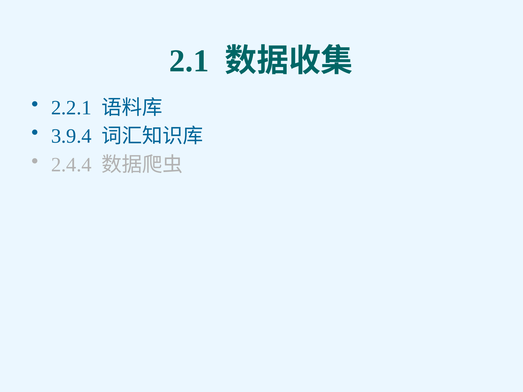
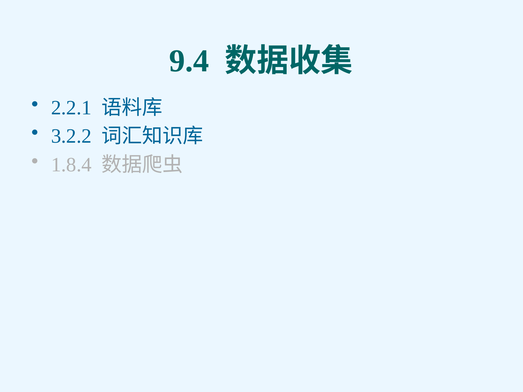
2.1: 2.1 -> 9.4 (189, 61)
3.9.4: 3.9.4 -> 3.2.2 (71, 136)
2.4.4: 2.4.4 -> 1.8.4 (71, 165)
